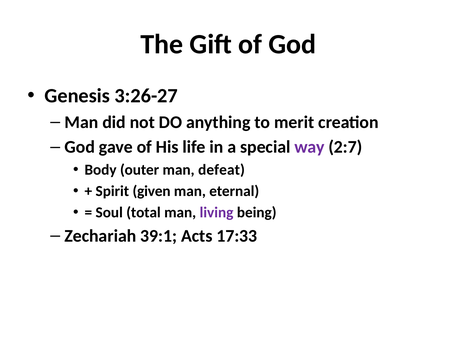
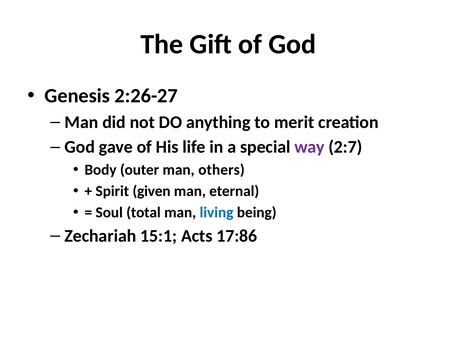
3:26-27: 3:26-27 -> 2:26-27 (146, 96)
defeat: defeat -> others (221, 170)
living colour: purple -> blue (217, 212)
39:1: 39:1 -> 15:1 (159, 236)
17:33: 17:33 -> 17:86 (237, 236)
